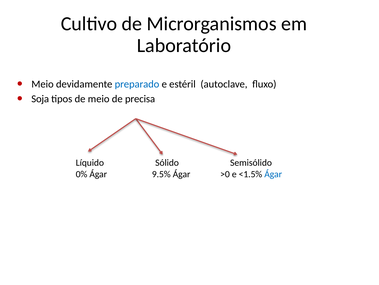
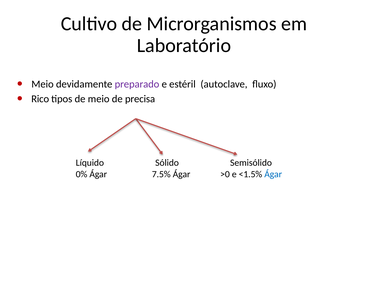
preparado colour: blue -> purple (137, 84)
Soja: Soja -> Rico (40, 99)
9.5%: 9.5% -> 7.5% (161, 174)
